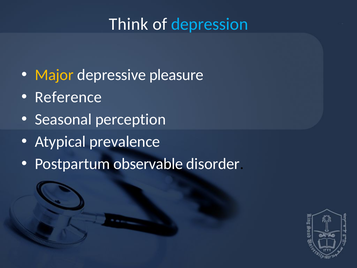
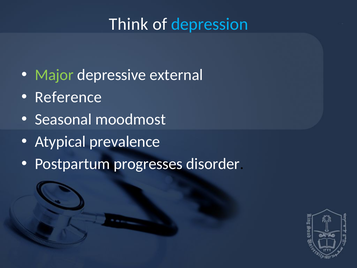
Major colour: yellow -> light green (54, 75)
pleasure: pleasure -> external (176, 75)
perception: perception -> moodmost (131, 119)
observable: observable -> progresses (148, 164)
